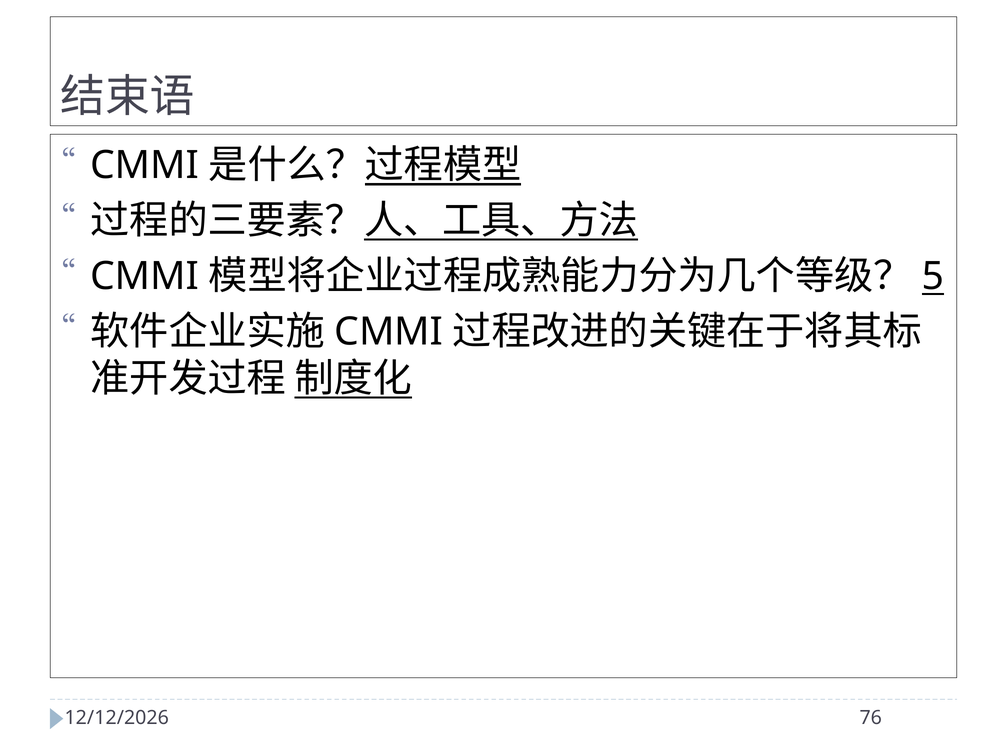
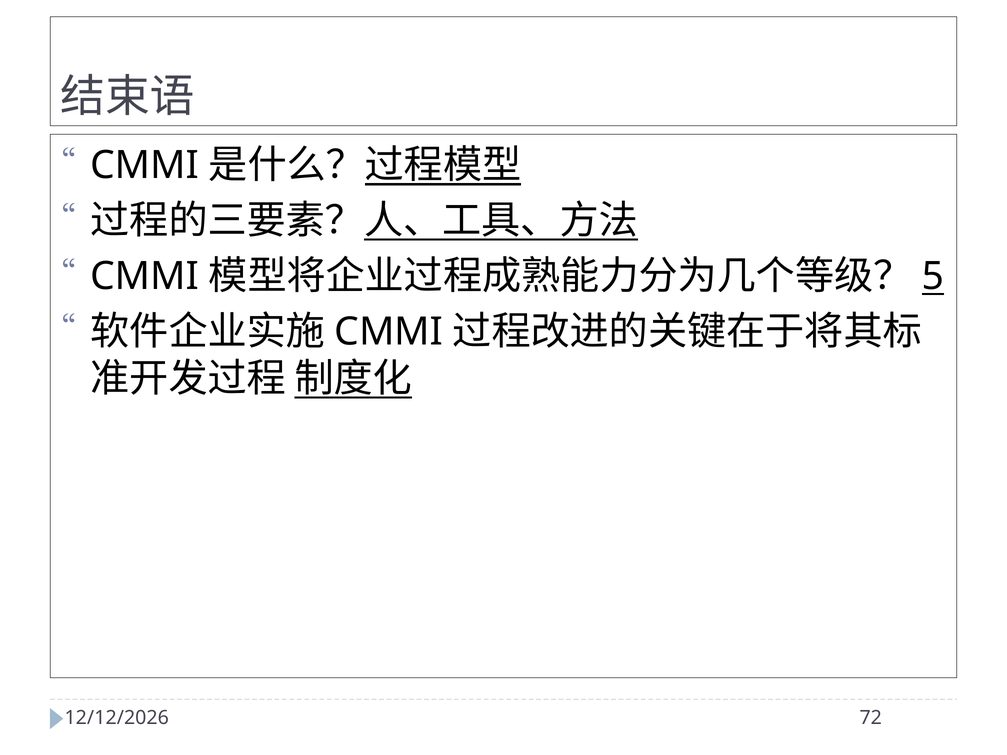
76: 76 -> 72 (871, 718)
